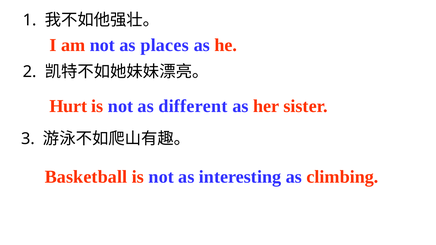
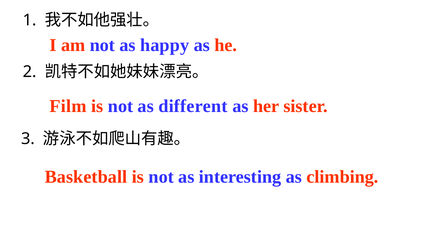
places: places -> happy (165, 45)
Hurt: Hurt -> Film (68, 106)
